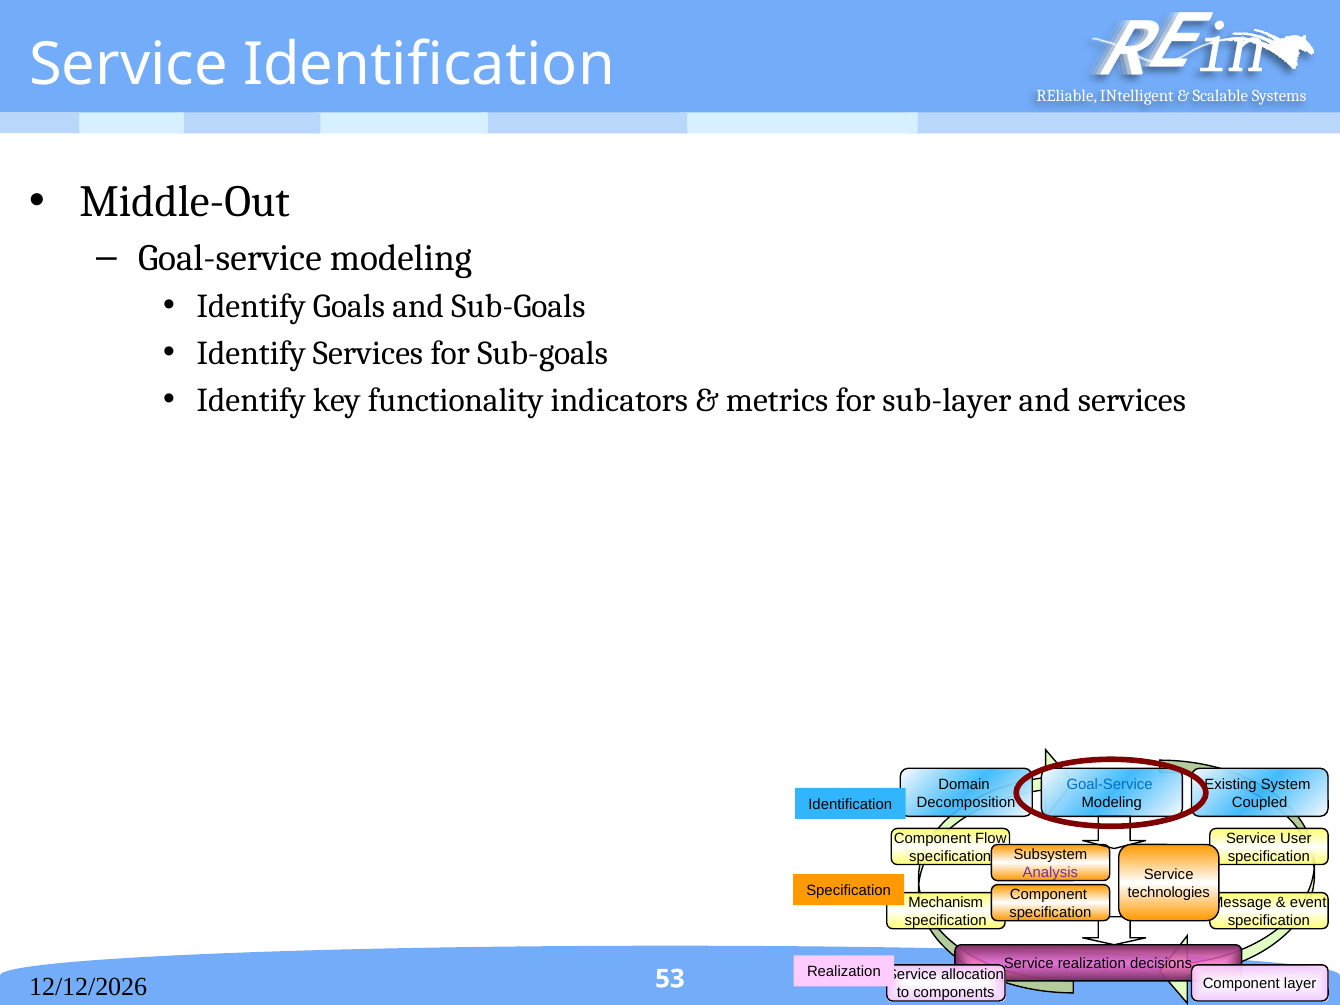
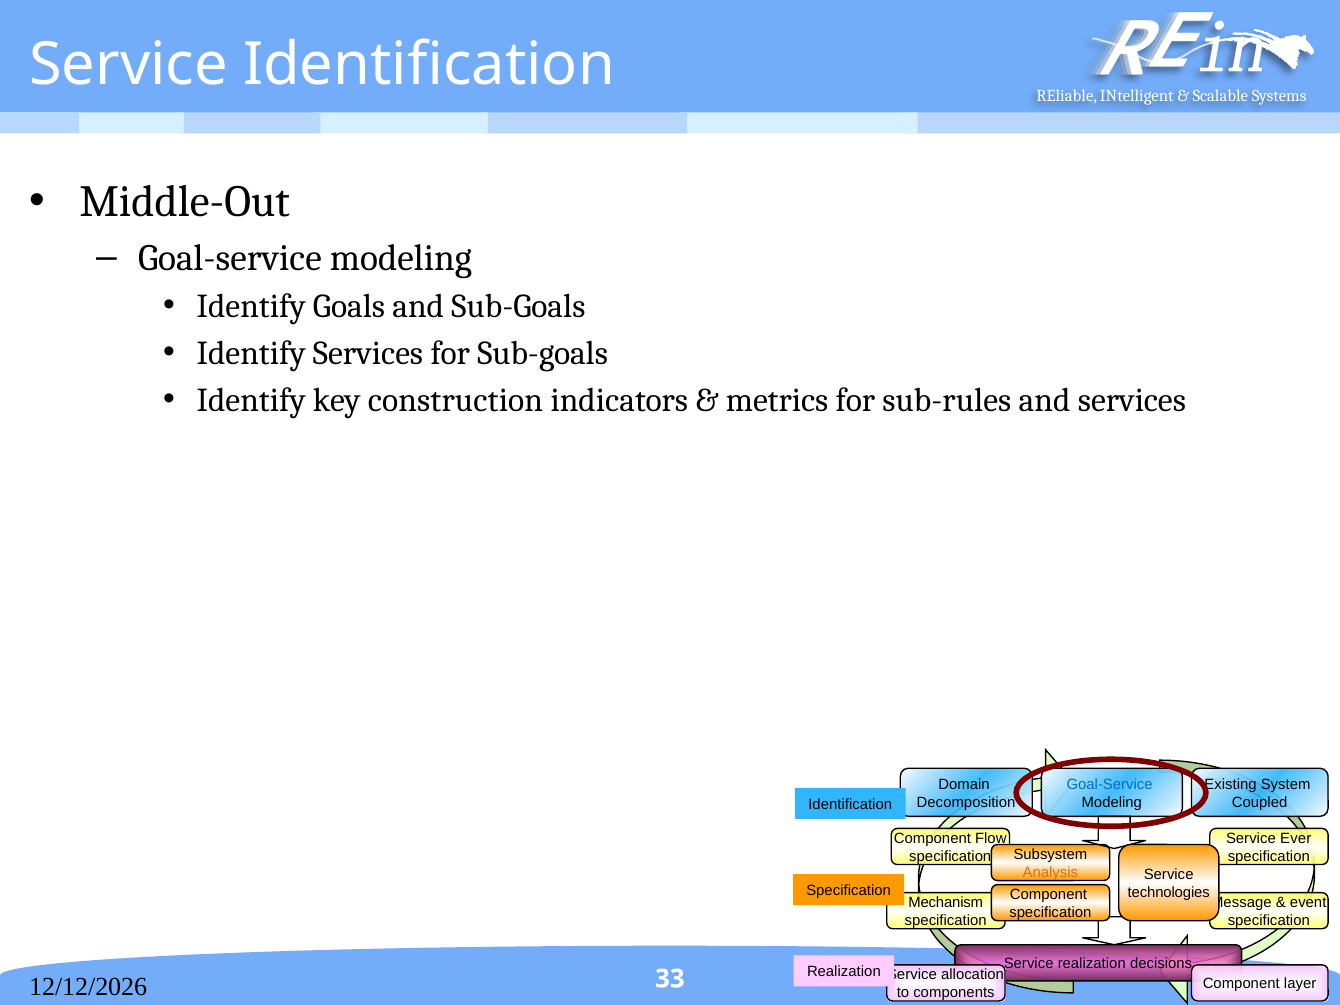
functionality: functionality -> construction (455, 400)
sub-layer: sub-layer -> sub-rules (947, 400)
User: User -> Ever (1296, 839)
Analysis colour: purple -> orange (1050, 872)
53: 53 -> 33 (670, 979)
